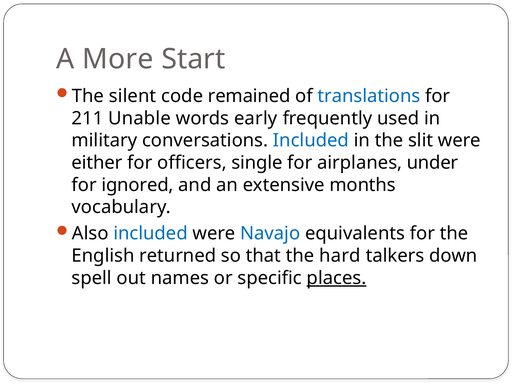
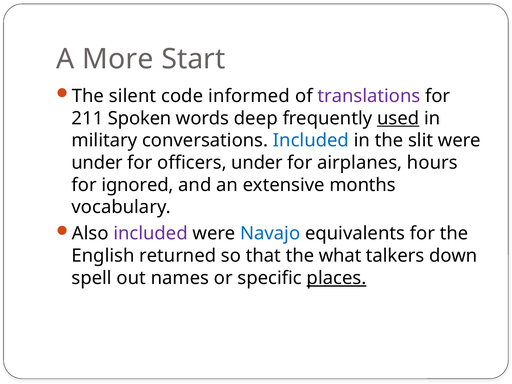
remained: remained -> informed (249, 96)
translations colour: blue -> purple (369, 96)
Unable: Unable -> Spoken (140, 118)
early: early -> deep (256, 118)
used underline: none -> present (398, 118)
either: either -> under (97, 163)
officers single: single -> under (257, 163)
under: under -> hours (432, 163)
included colour: blue -> purple (151, 234)
hard: hard -> what (340, 256)
